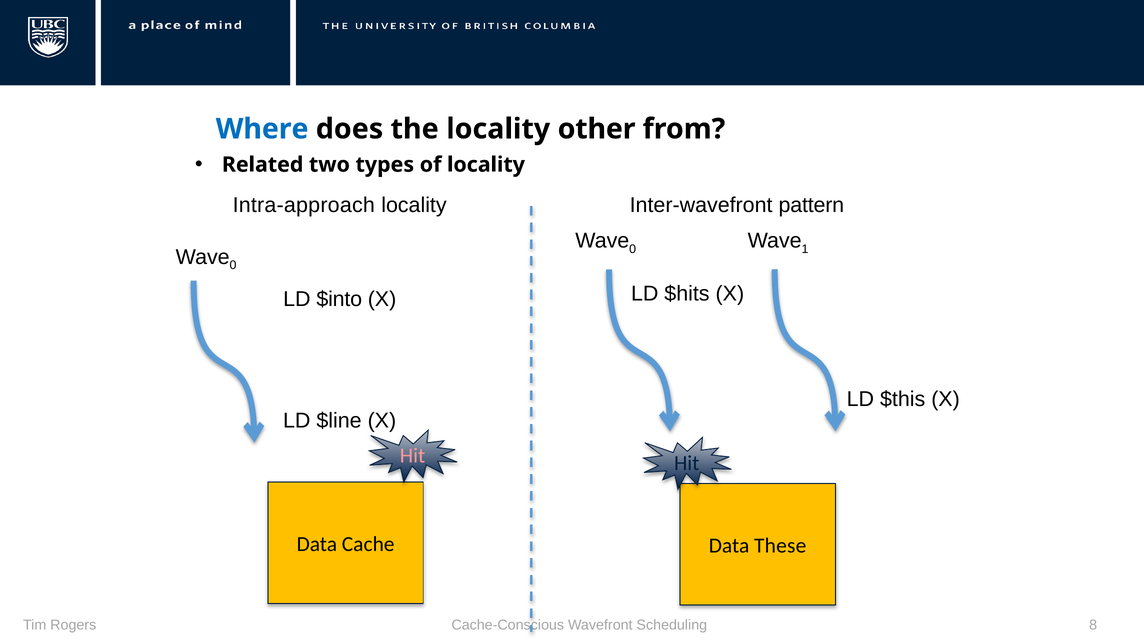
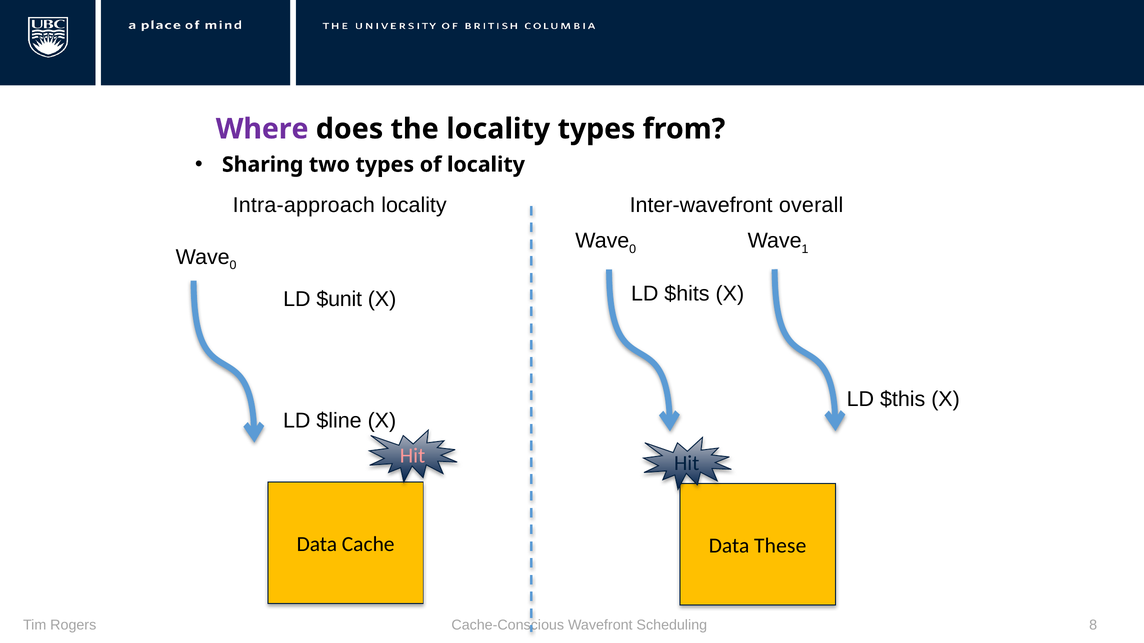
Where colour: blue -> purple (262, 129)
locality other: other -> types (597, 129)
Related: Related -> Sharing (263, 165)
pattern: pattern -> overall (811, 205)
$into: $into -> $unit (339, 300)
